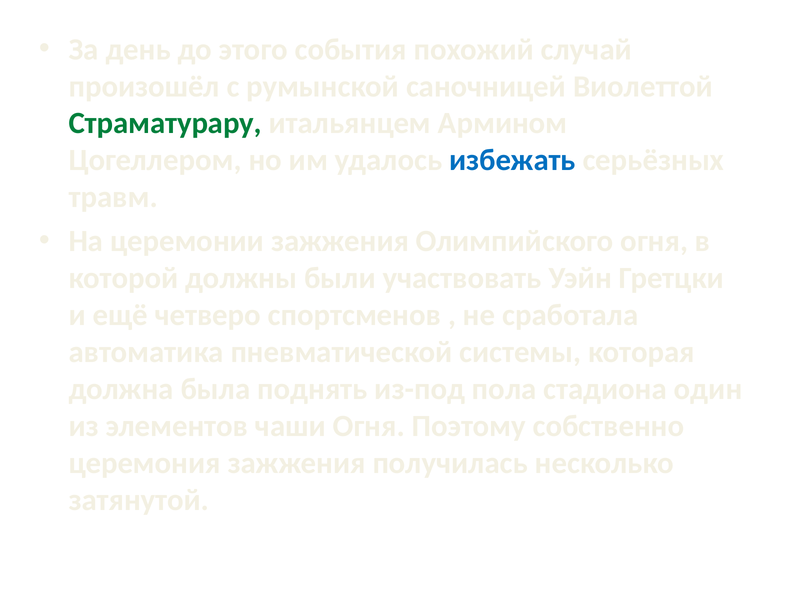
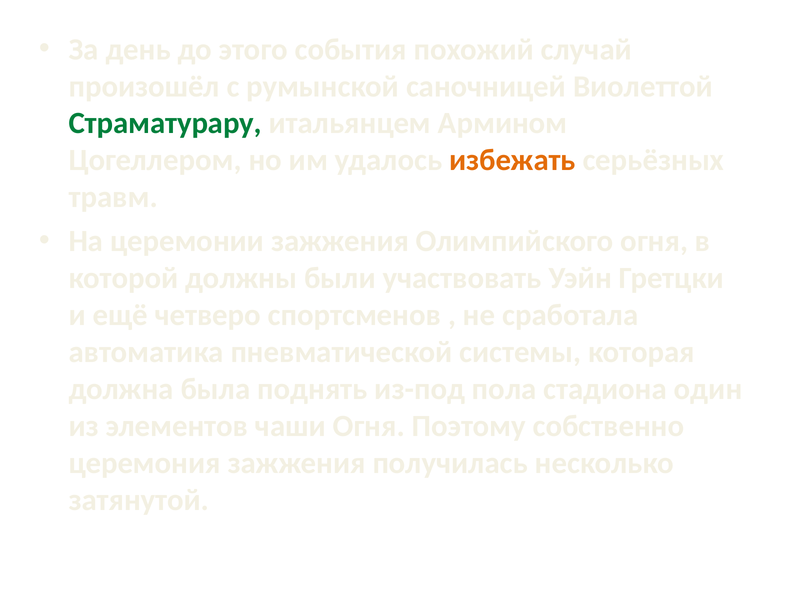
избежать colour: blue -> orange (512, 161)
